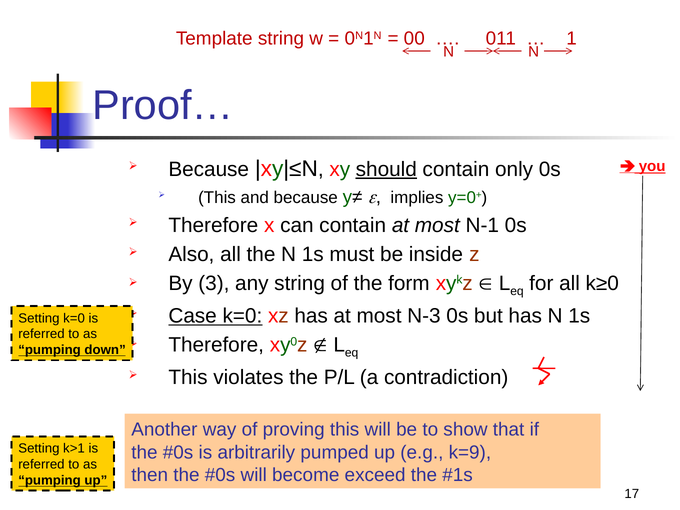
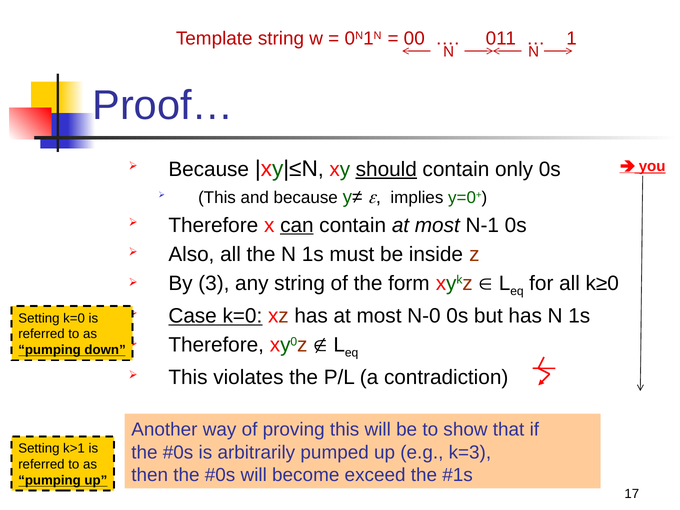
can underline: none -> present (297, 225)
N-3: N-3 -> N-0 (424, 316)
k=9: k=9 -> k=3 (470, 452)
